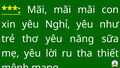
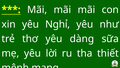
năng: năng -> dàng (82, 39)
